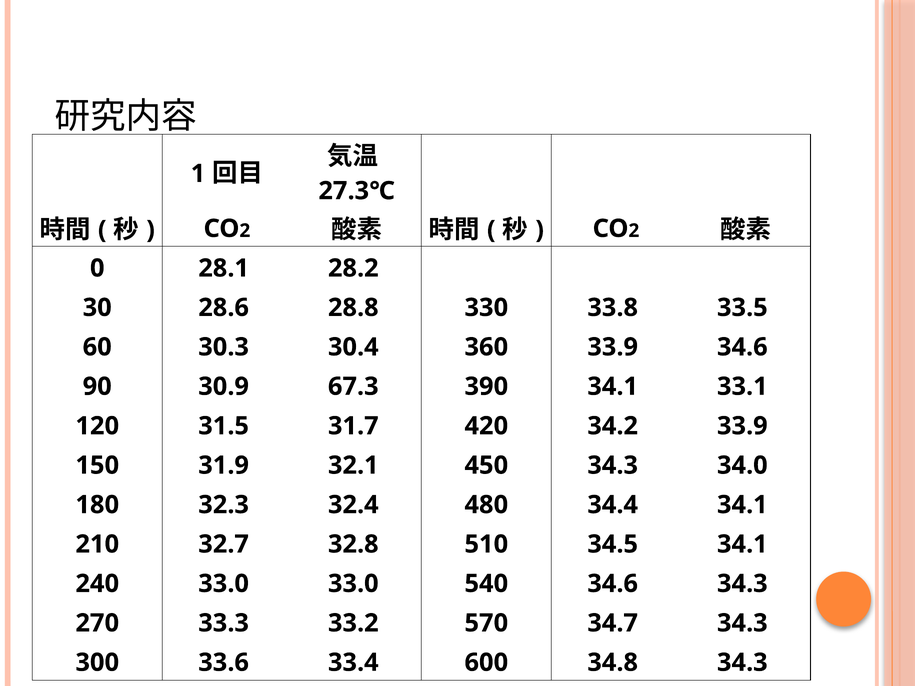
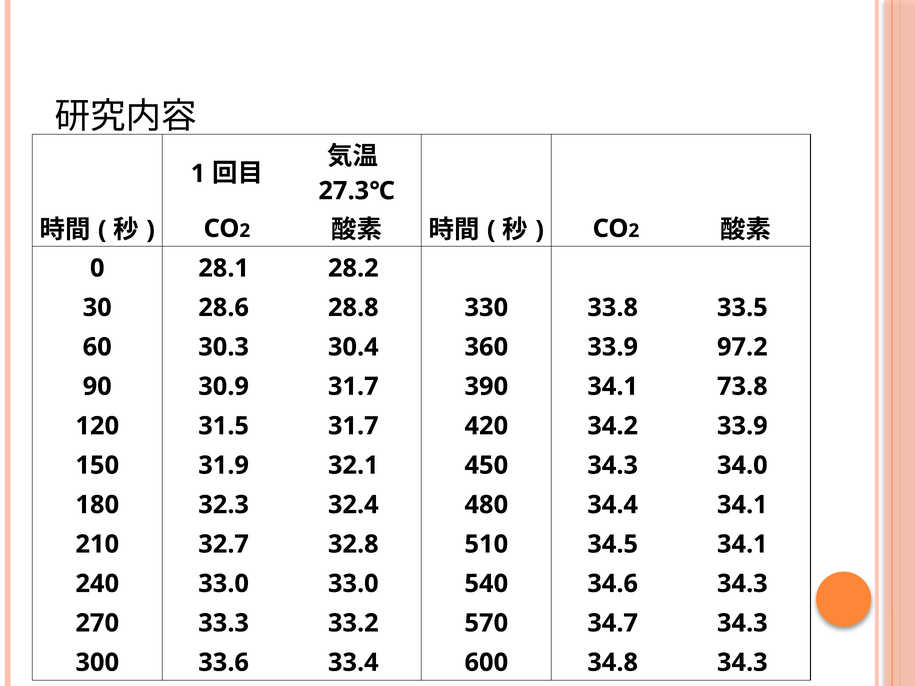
33.9 34.6: 34.6 -> 97.2 (742, 347)
30.9 67.3: 67.3 -> 31.7 (353, 387)
33.1: 33.1 -> 73.8 (742, 387)
